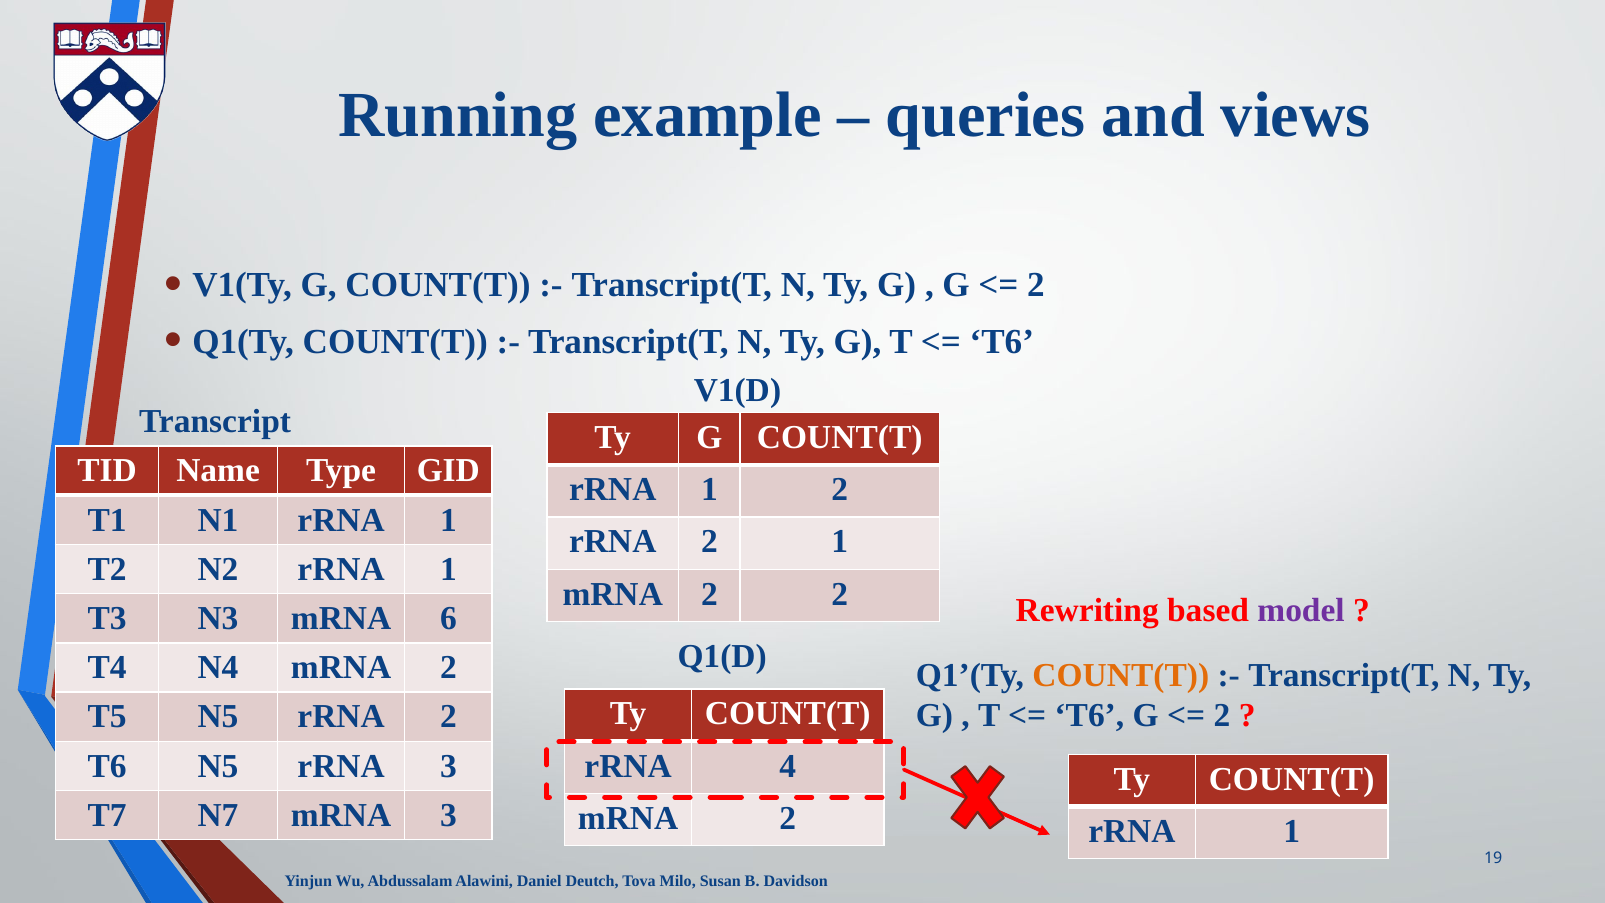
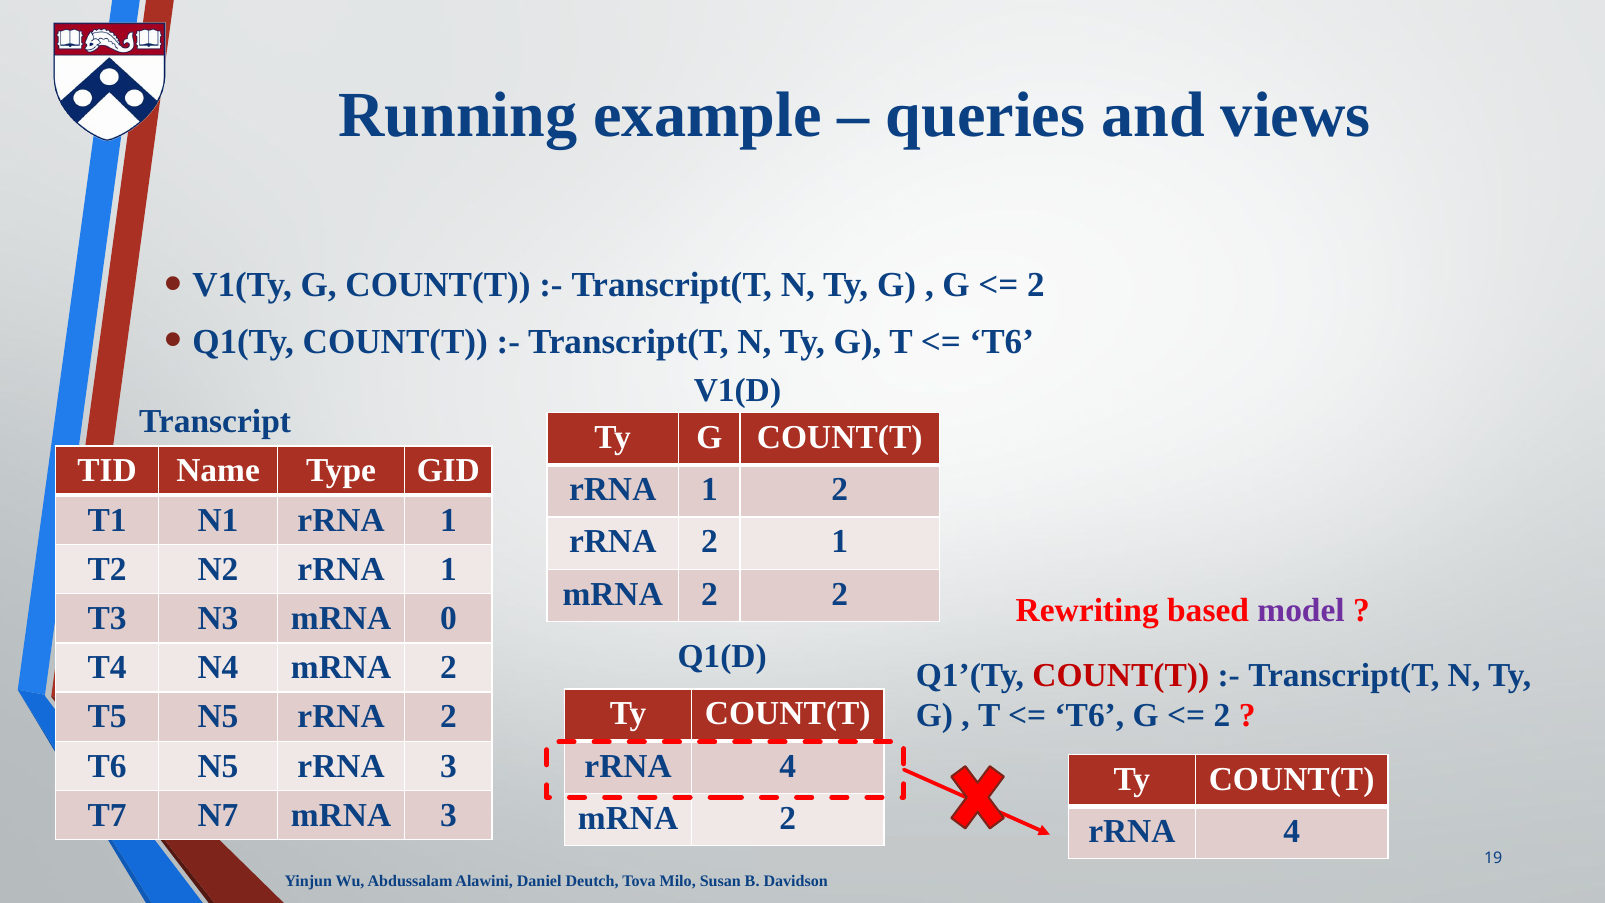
6: 6 -> 0 (448, 618)
COUNT(T colour: orange -> red (1121, 675)
1: 1 -> 4 (1292, 831)
